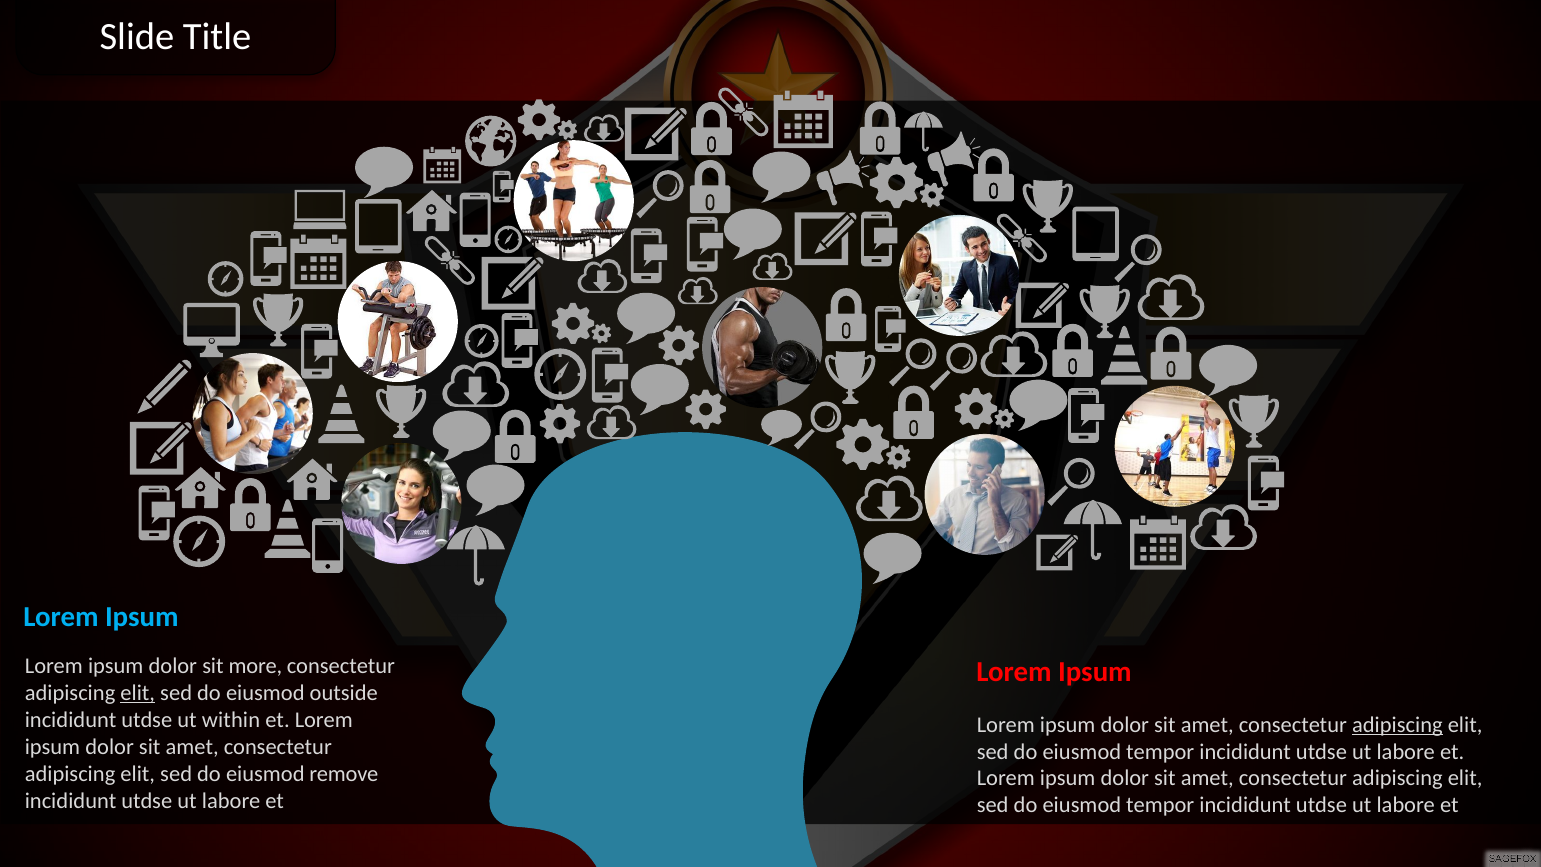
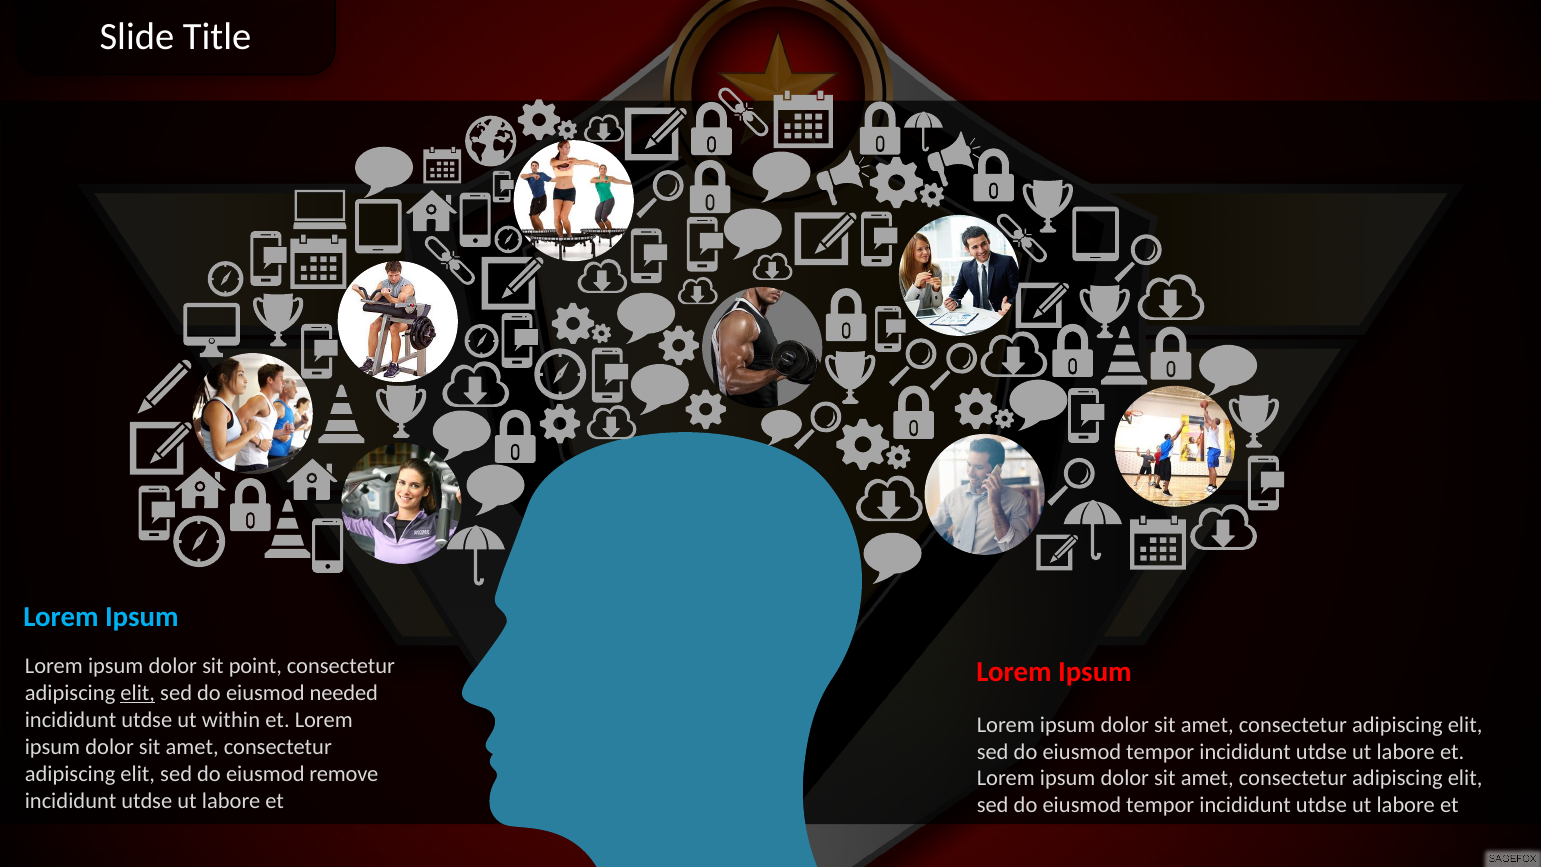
more: more -> point (255, 666)
outside: outside -> needed (344, 692)
adipiscing underline: present -> none (1397, 724)
